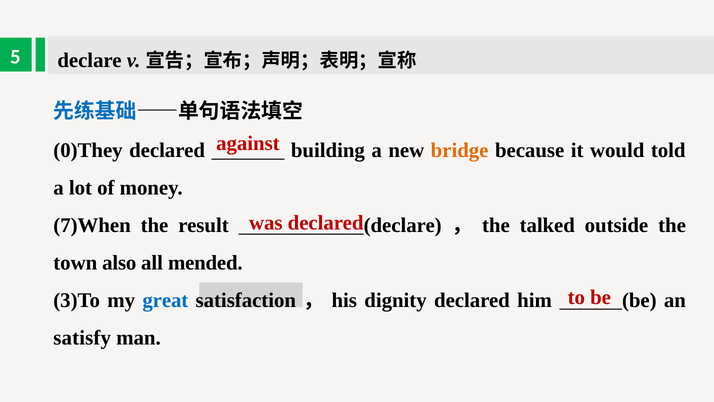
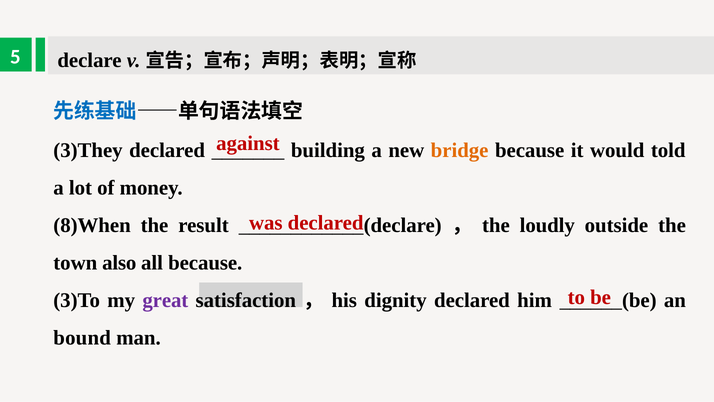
0)They: 0)They -> 3)They (88, 150)
7)When: 7)When -> 8)When (92, 225)
talked: talked -> loudly (547, 225)
all mended: mended -> because (205, 263)
great colour: blue -> purple (165, 300)
satisfy: satisfy -> bound (82, 338)
